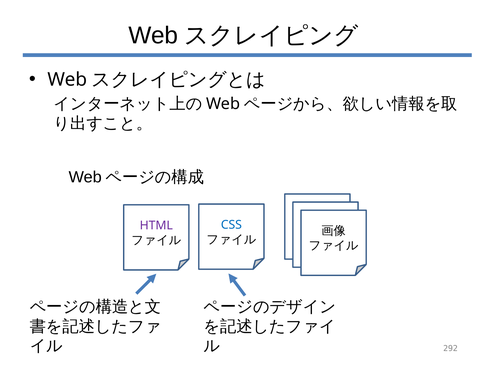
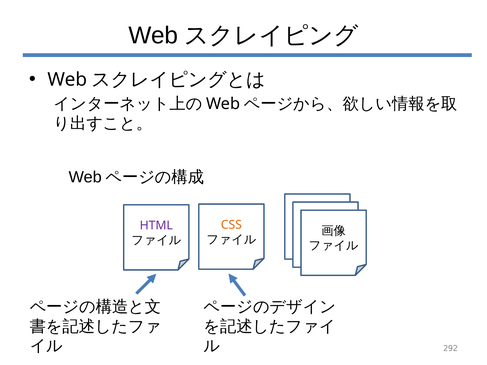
CSS colour: blue -> orange (231, 225)
